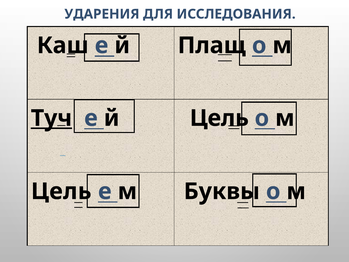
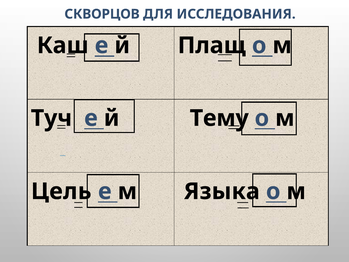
УДАРЕНИЯ: УДАРЕНИЯ -> СКВОРЦОВ (102, 14)
Туч underline: present -> none (51, 118)
й Цель: Цель -> Тему (219, 118)
Буквы: Буквы -> Языка (222, 191)
